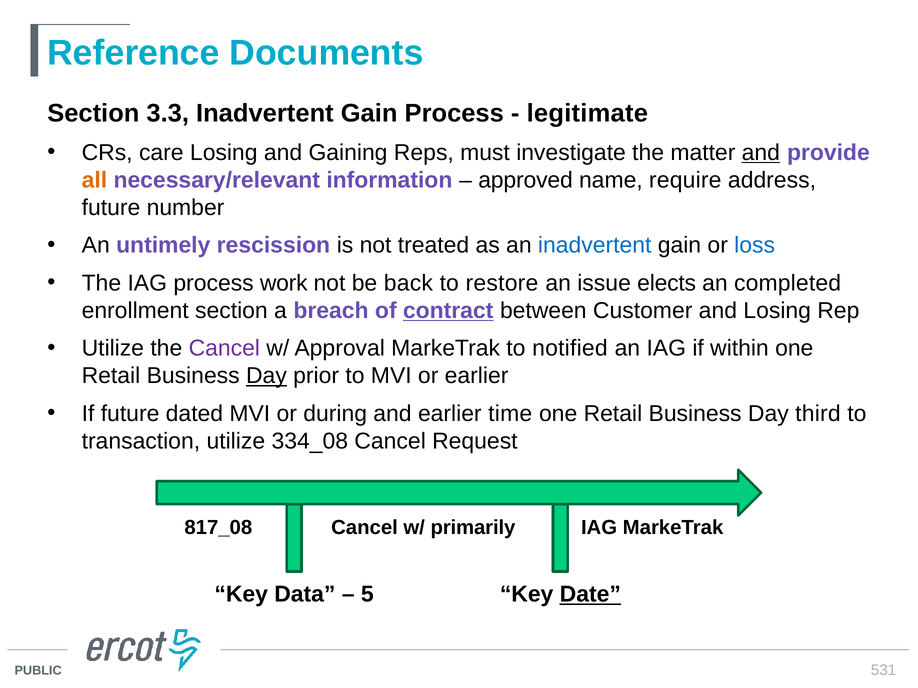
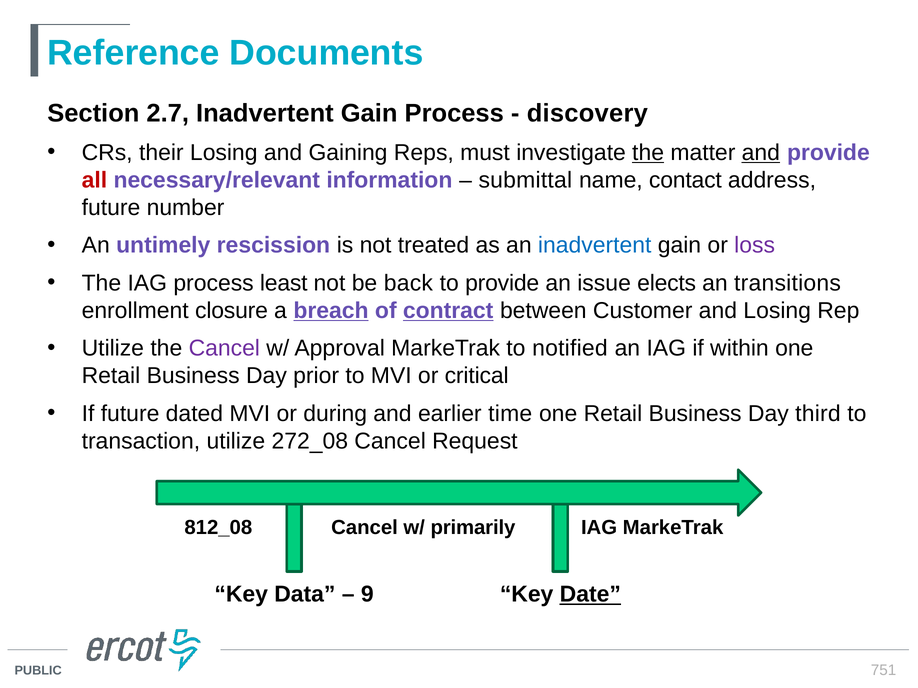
3.3: 3.3 -> 2.7 (168, 114)
legitimate: legitimate -> discovery (587, 114)
care: care -> their (161, 153)
the underline: none -> present (648, 153)
all colour: orange -> red (94, 180)
approved: approved -> submittal (525, 180)
require: require -> contact (685, 180)
loss colour: blue -> purple (755, 246)
work: work -> least (284, 283)
to restore: restore -> provide (502, 283)
completed: completed -> transitions (788, 283)
enrollment section: section -> closure (232, 311)
breach underline: none -> present (331, 311)
Day underline: present -> none (266, 376)
or earlier: earlier -> critical (477, 376)
334_08: 334_08 -> 272_08 (310, 441)
817_08: 817_08 -> 812_08 (218, 528)
5: 5 -> 9 (367, 595)
531: 531 -> 751 (884, 671)
